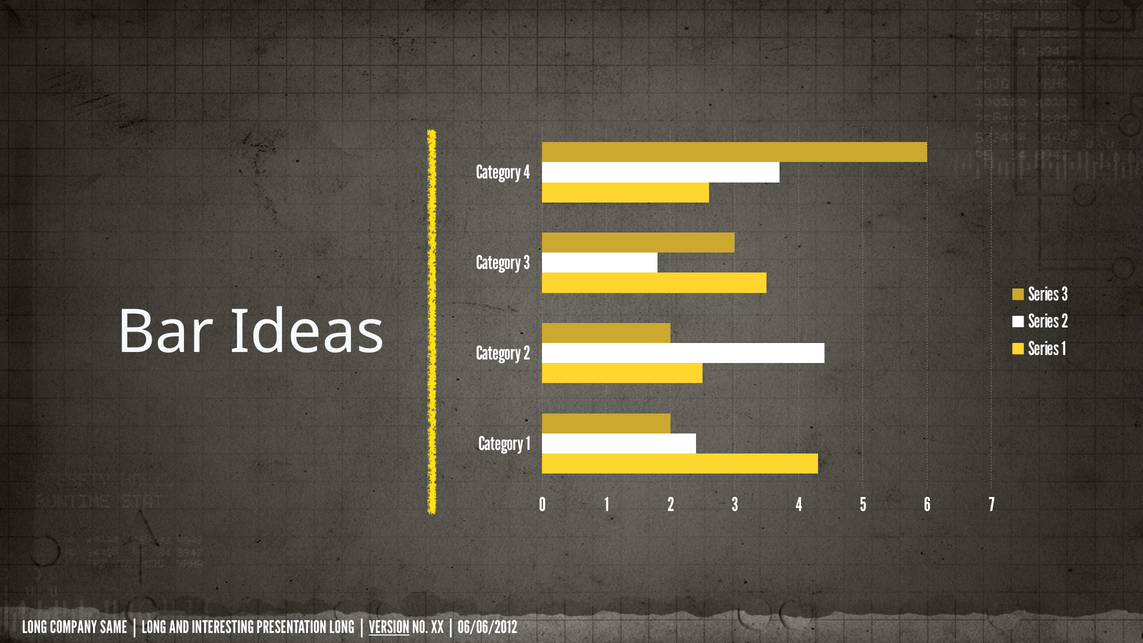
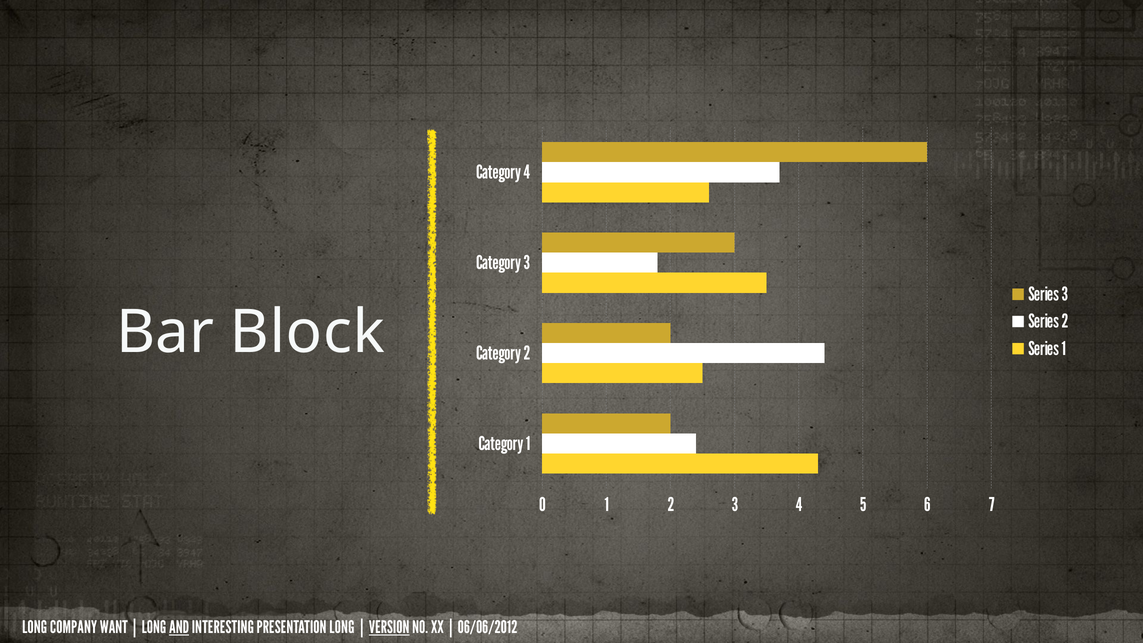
Ideas: Ideas -> Block (307, 332)
SAME: SAME -> WANT (114, 627)
AND underline: none -> present (179, 627)
